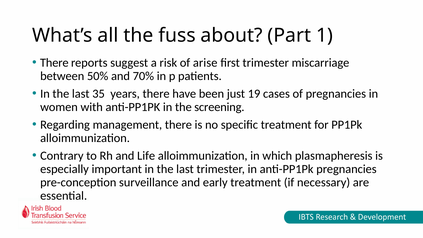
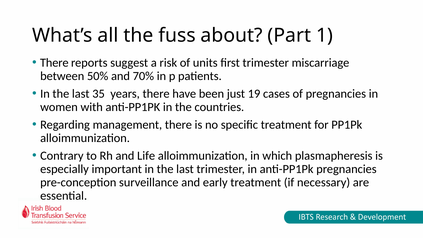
arise: arise -> units (205, 63)
screening: screening -> countries (219, 107)
